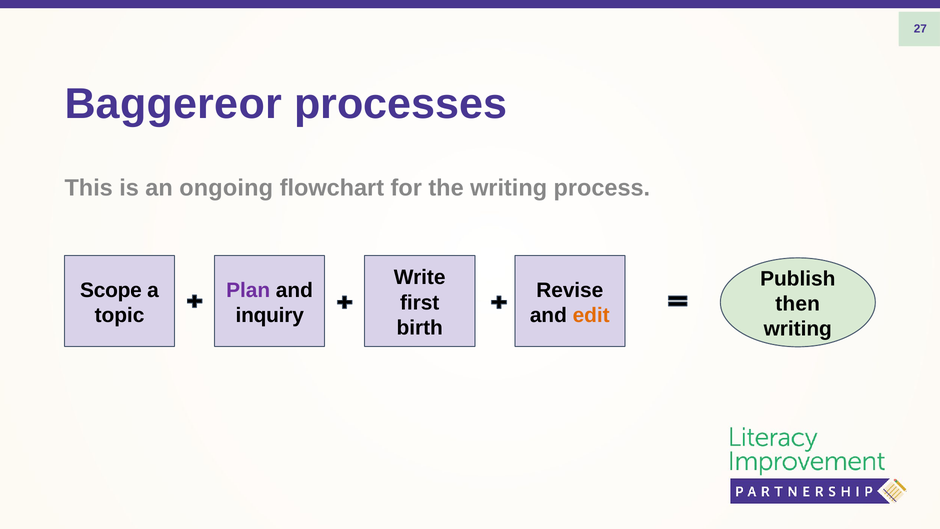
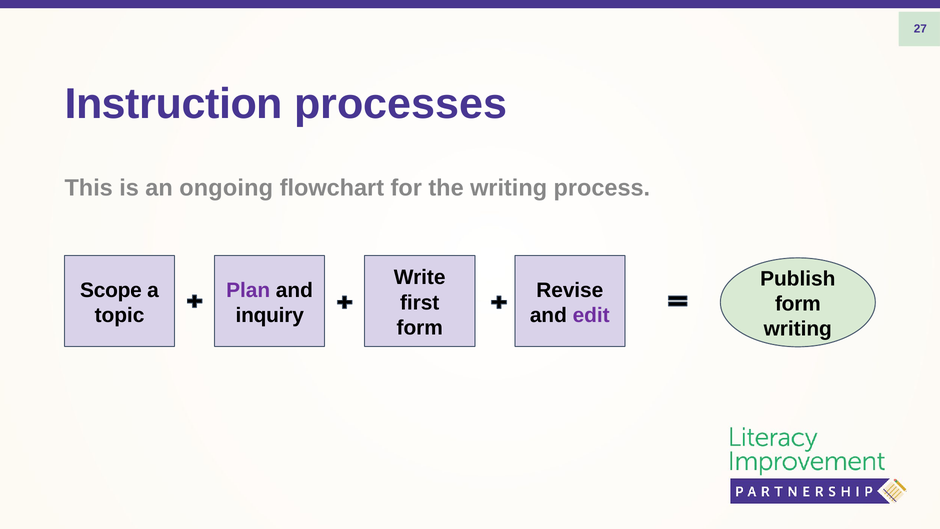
Baggereor: Baggereor -> Instruction (174, 104)
then: then -> form (798, 304)
edit colour: orange -> purple (591, 315)
birth: birth -> form (420, 328)
